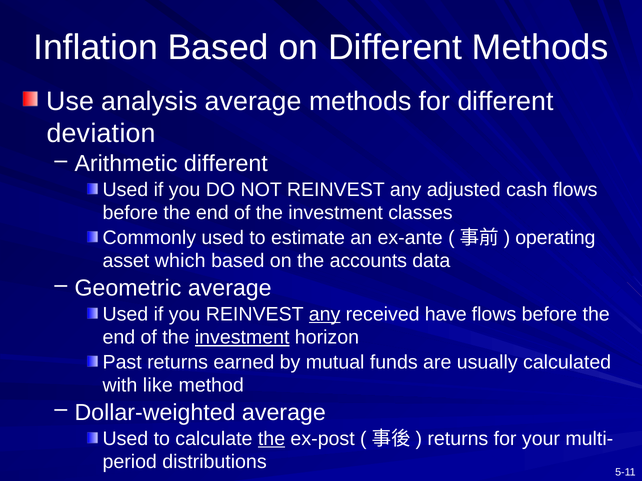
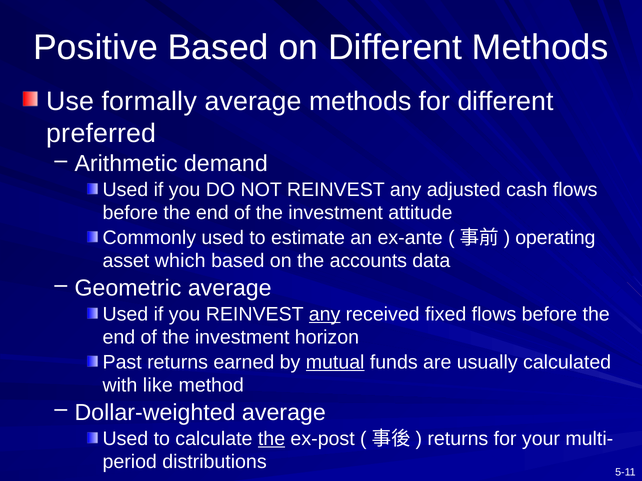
Inflation: Inflation -> Positive (96, 48)
analysis: analysis -> formally (149, 101)
deviation: deviation -> preferred (101, 133)
Arithmetic different: different -> demand (226, 164)
classes: classes -> attitude (420, 213)
have: have -> fixed (446, 315)
investment underline: present -> none (242, 338)
mutual underline: none -> present (335, 362)
